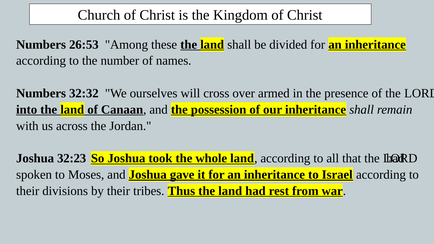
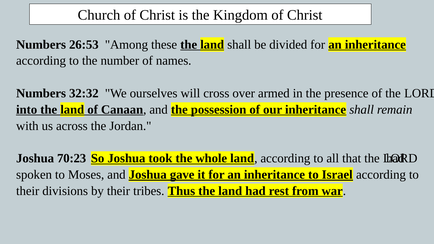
32:23: 32:23 -> 70:23 (72, 158)
